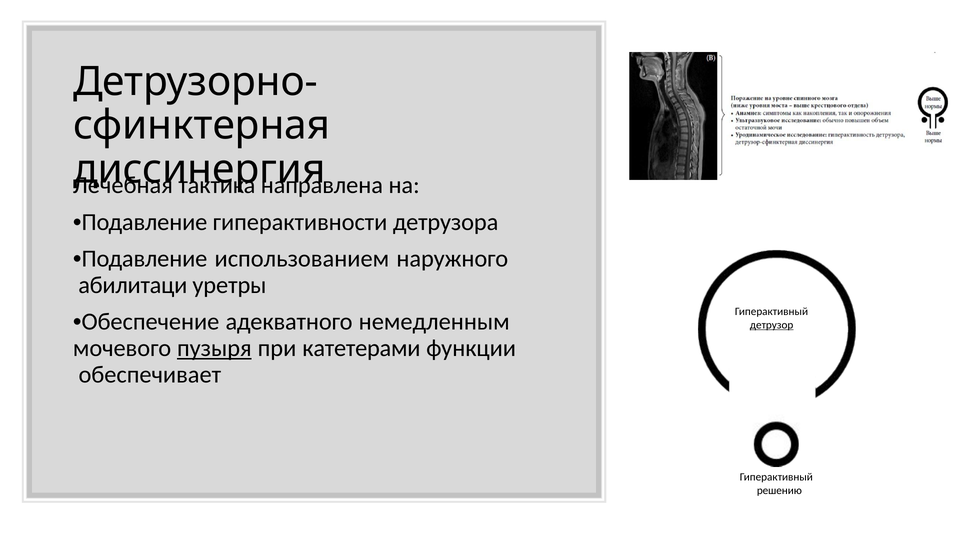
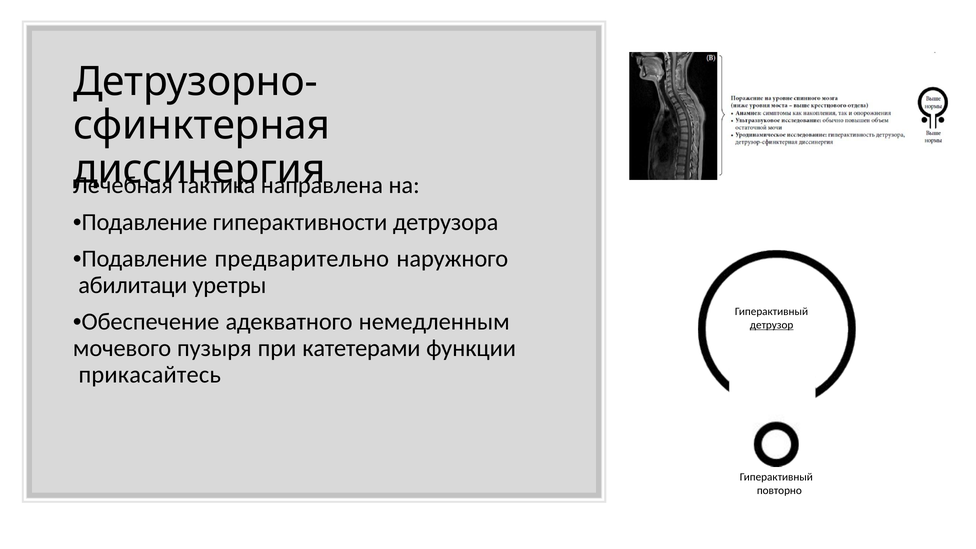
использованием: использованием -> предварительно (302, 259)
пузыря underline: present -> none (214, 348)
обеспечивает: обеспечивает -> прикасайтесь (150, 375)
решению: решению -> повторно (779, 491)
